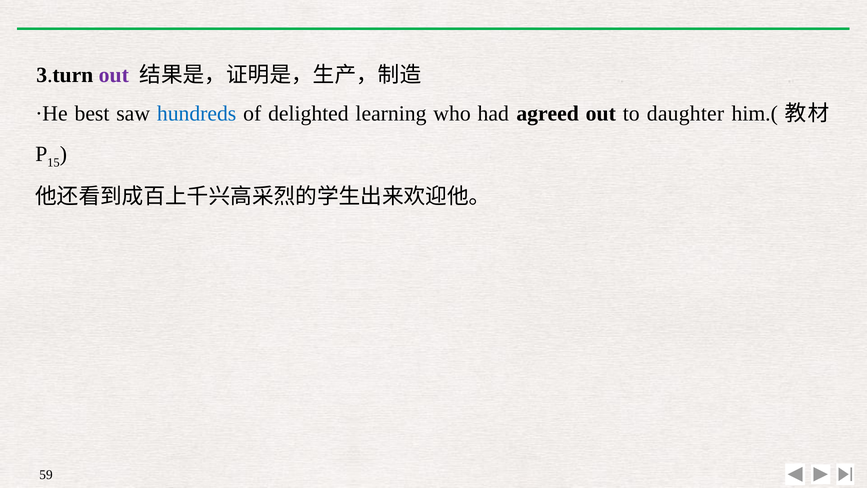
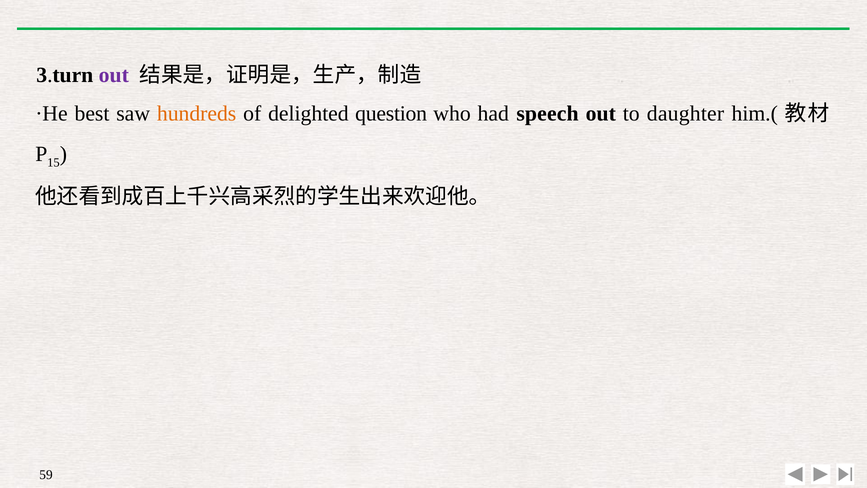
hundreds colour: blue -> orange (197, 113)
learning: learning -> question (391, 113)
agreed: agreed -> speech (547, 113)
